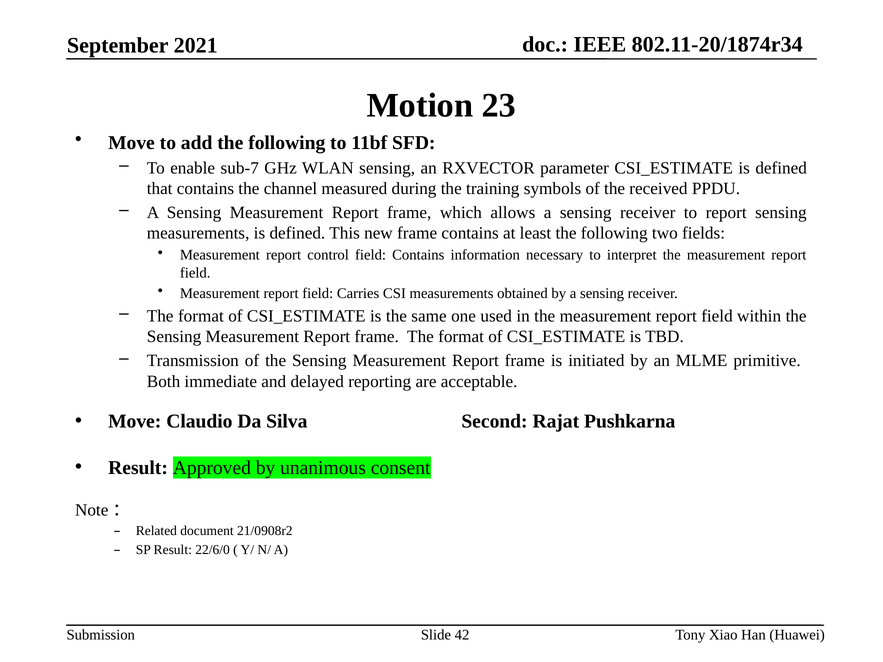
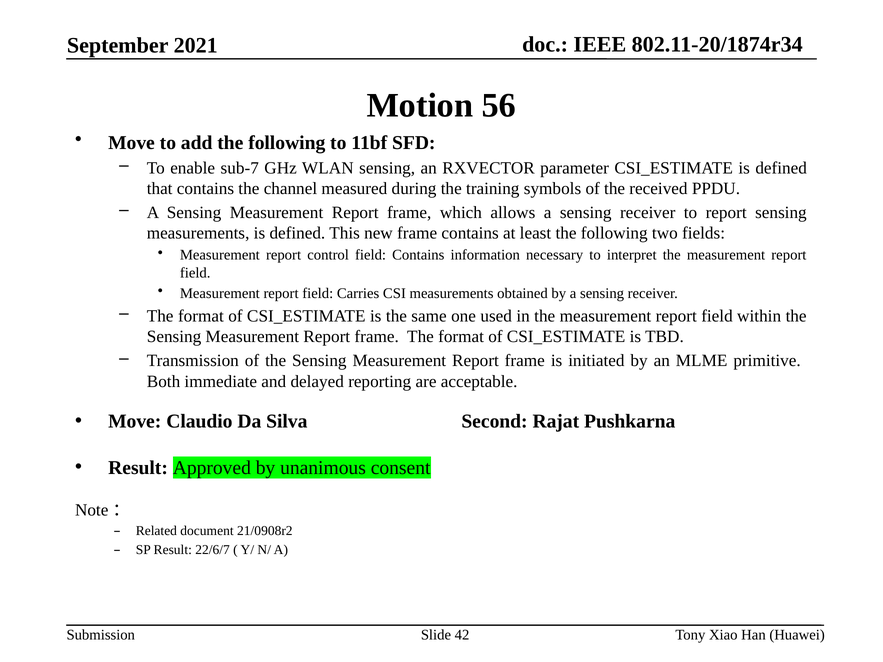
23: 23 -> 56 (499, 105)
22/6/0: 22/6/0 -> 22/6/7 (213, 550)
